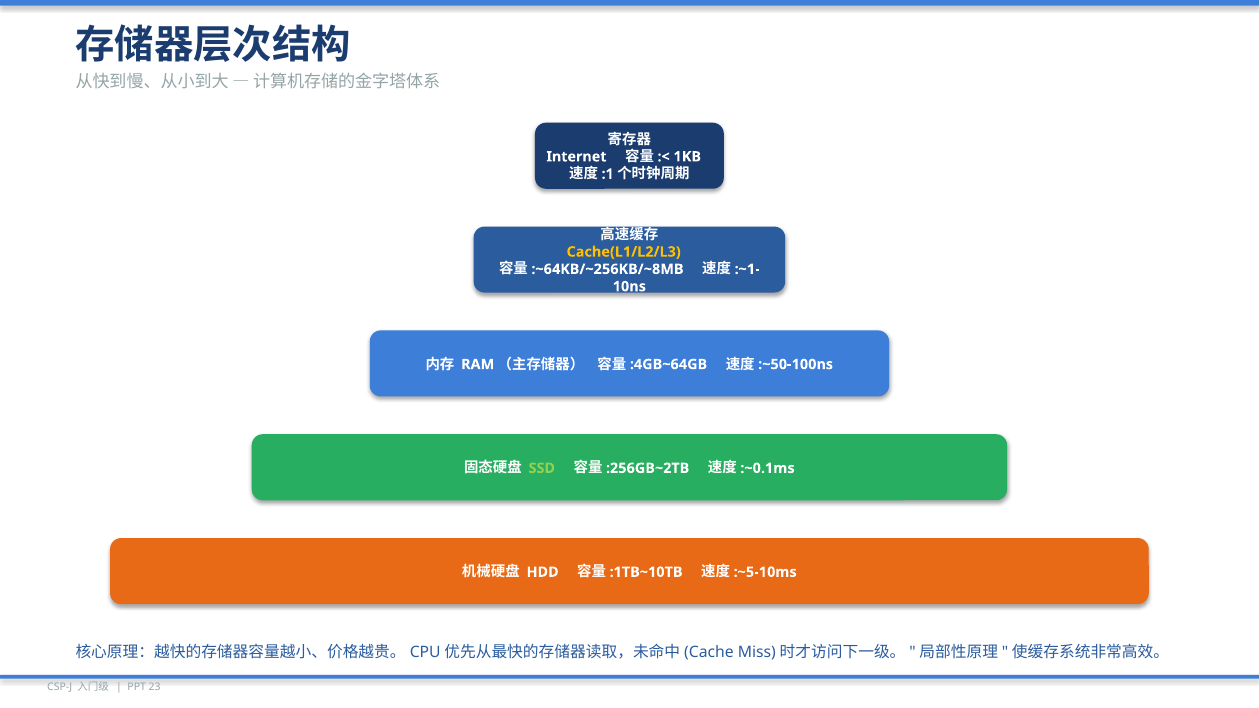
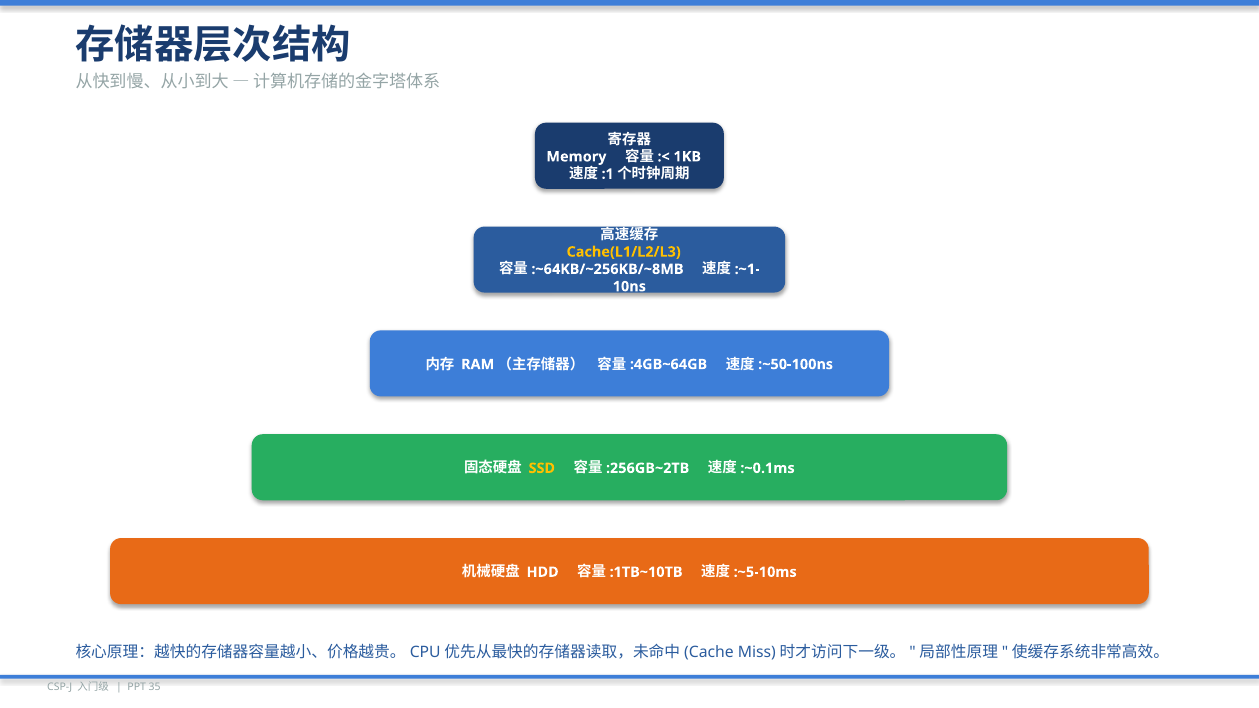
Internet: Internet -> Memory (576, 157)
SSD colour: light green -> yellow (542, 468)
23: 23 -> 35 (155, 687)
